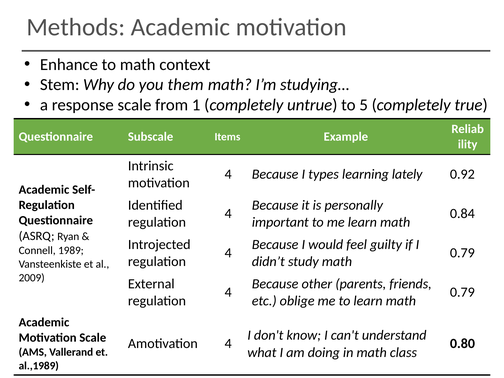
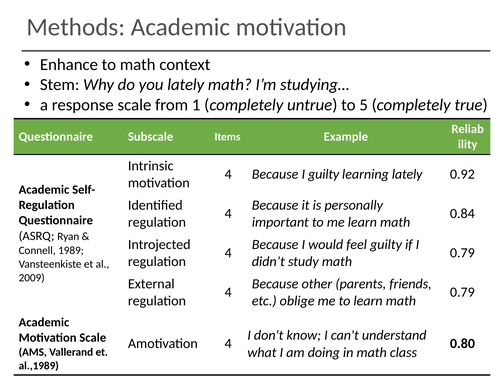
you them: them -> lately (186, 85)
I types: types -> guilty (324, 174)
